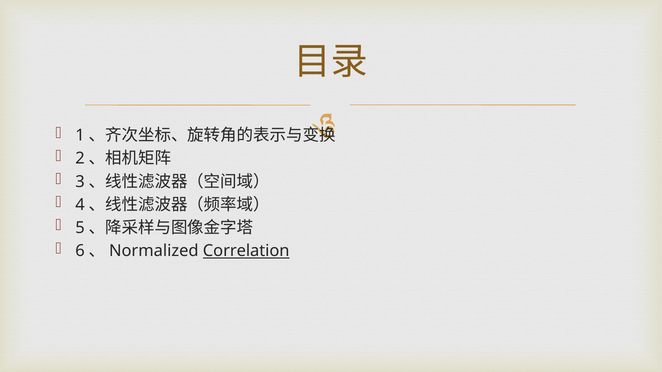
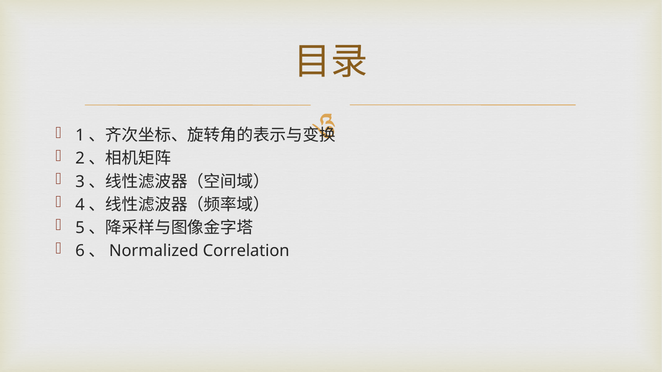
Correlation underline: present -> none (246, 251)
